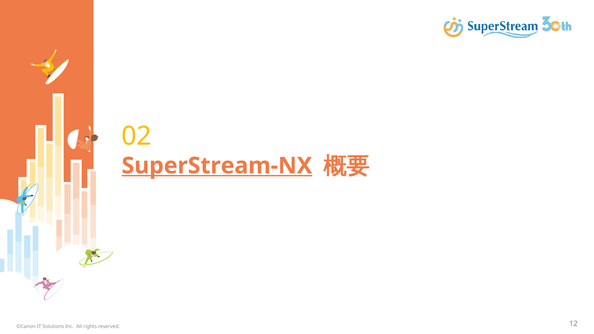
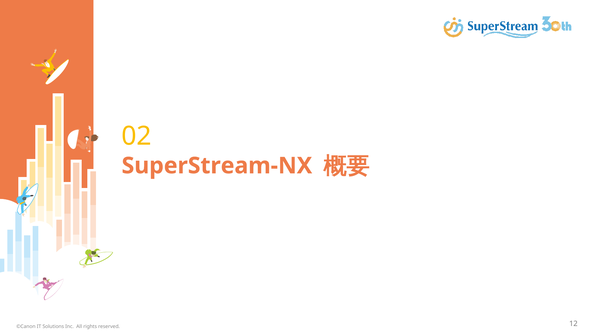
SuperStream-NX underline: present -> none (217, 166)
